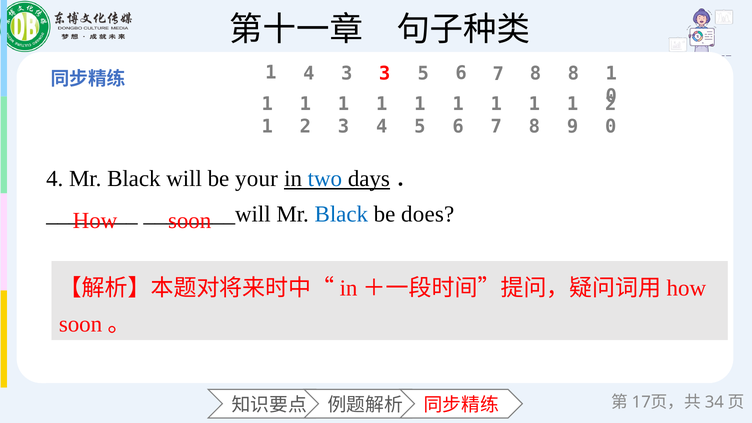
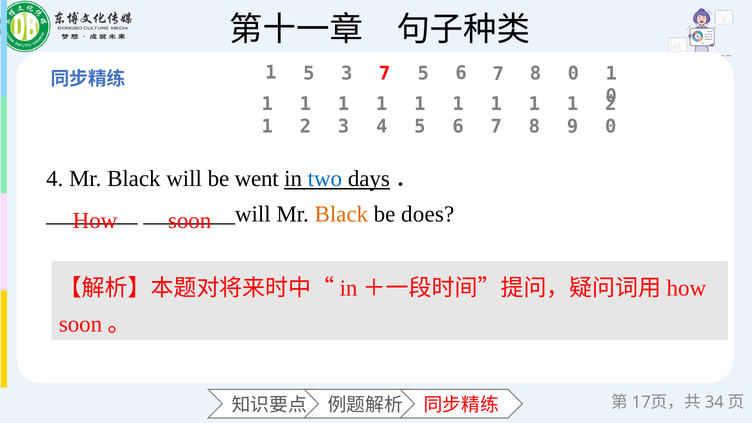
4: 4 -> 5 (309, 73)
3 3: 3 -> 7 (385, 73)
8 8: 8 -> 0 (573, 73)
your: your -> went (257, 178)
Black colour: blue -> orange (341, 214)
